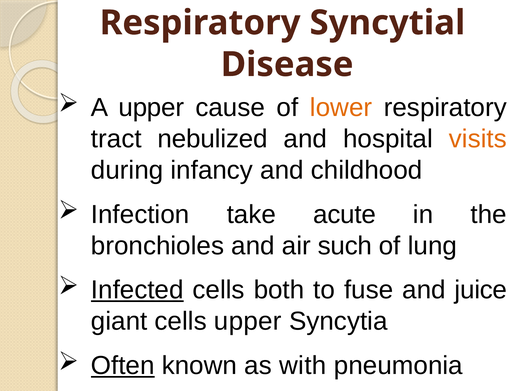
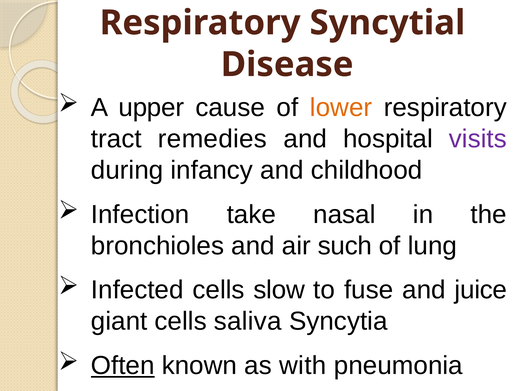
nebulized: nebulized -> remedies (212, 139)
visits colour: orange -> purple (478, 139)
acute: acute -> nasal (344, 214)
Infected underline: present -> none (137, 290)
both: both -> slow (279, 290)
cells upper: upper -> saliva (248, 321)
